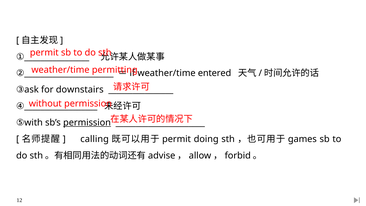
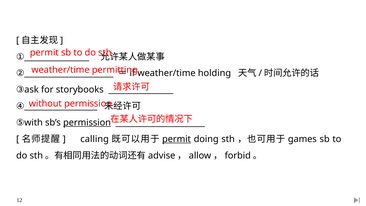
entered: entered -> holding (214, 73)
downstairs: downstairs -> storybooks (80, 90)
permit underline: none -> present (177, 139)
